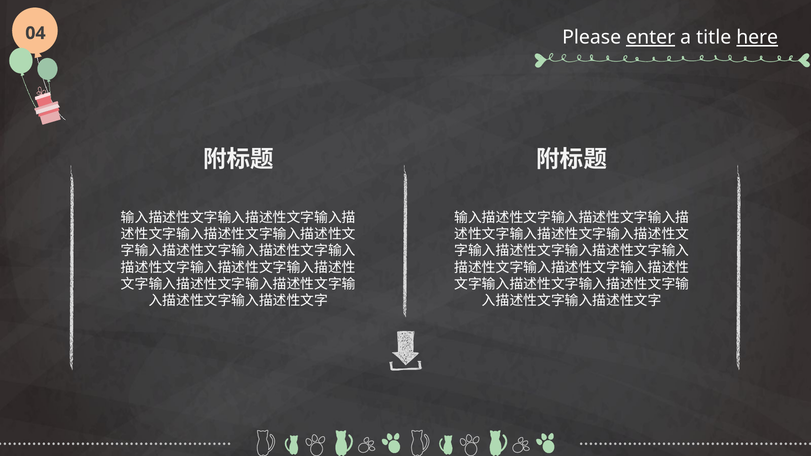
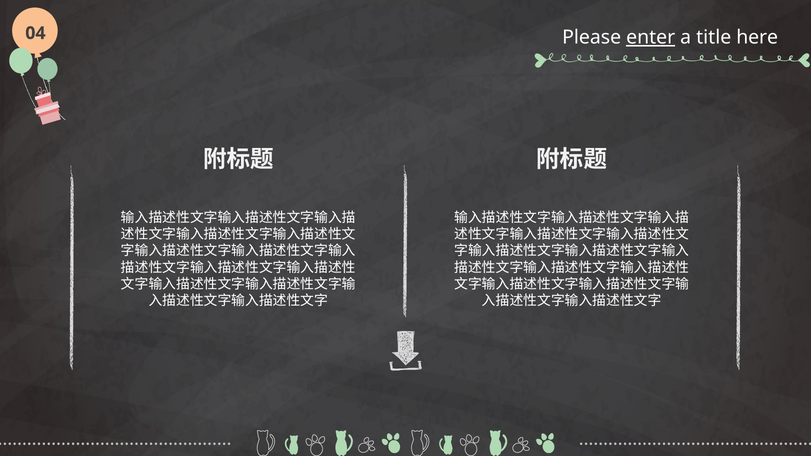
here underline: present -> none (757, 37)
